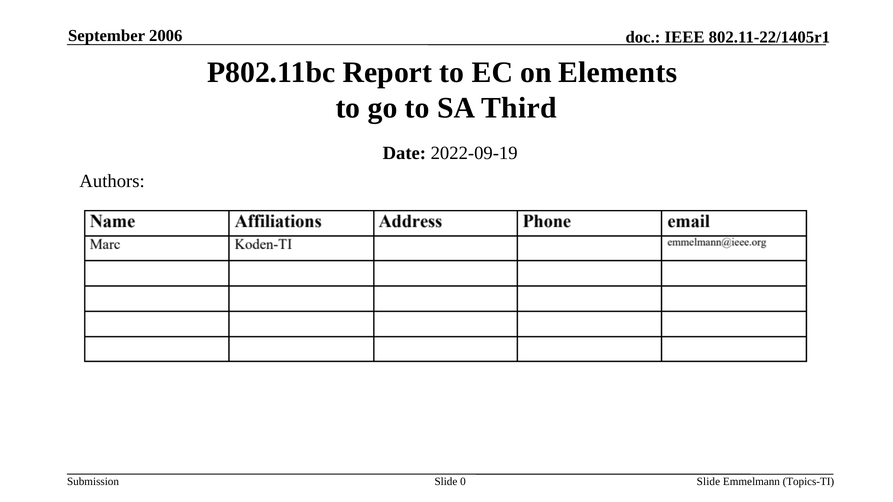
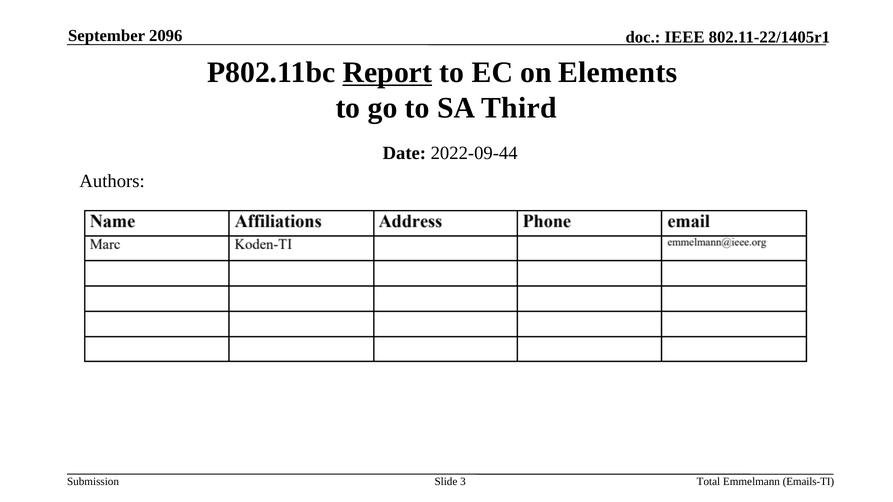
2006: 2006 -> 2096 (166, 36)
Report underline: none -> present (387, 72)
2022-09-19: 2022-09-19 -> 2022-09-44 (474, 153)
0: 0 -> 3 (463, 482)
Slide: Slide -> Total (708, 482)
Topics-TI: Topics-TI -> Emails-TI (808, 482)
